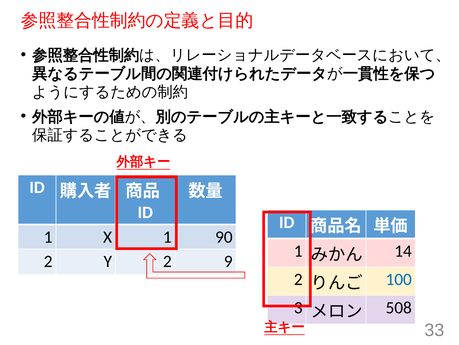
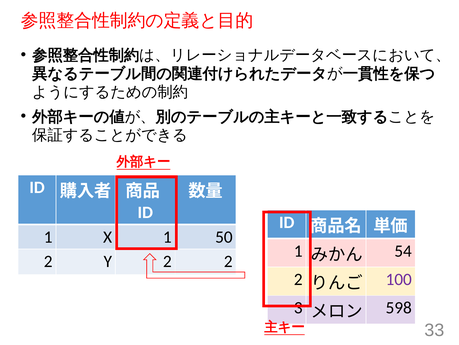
90: 90 -> 50 (224, 237)
14: 14 -> 54 (403, 250)
2 9: 9 -> 2 (228, 261)
100 colour: blue -> purple (399, 279)
508: 508 -> 598 (399, 307)
